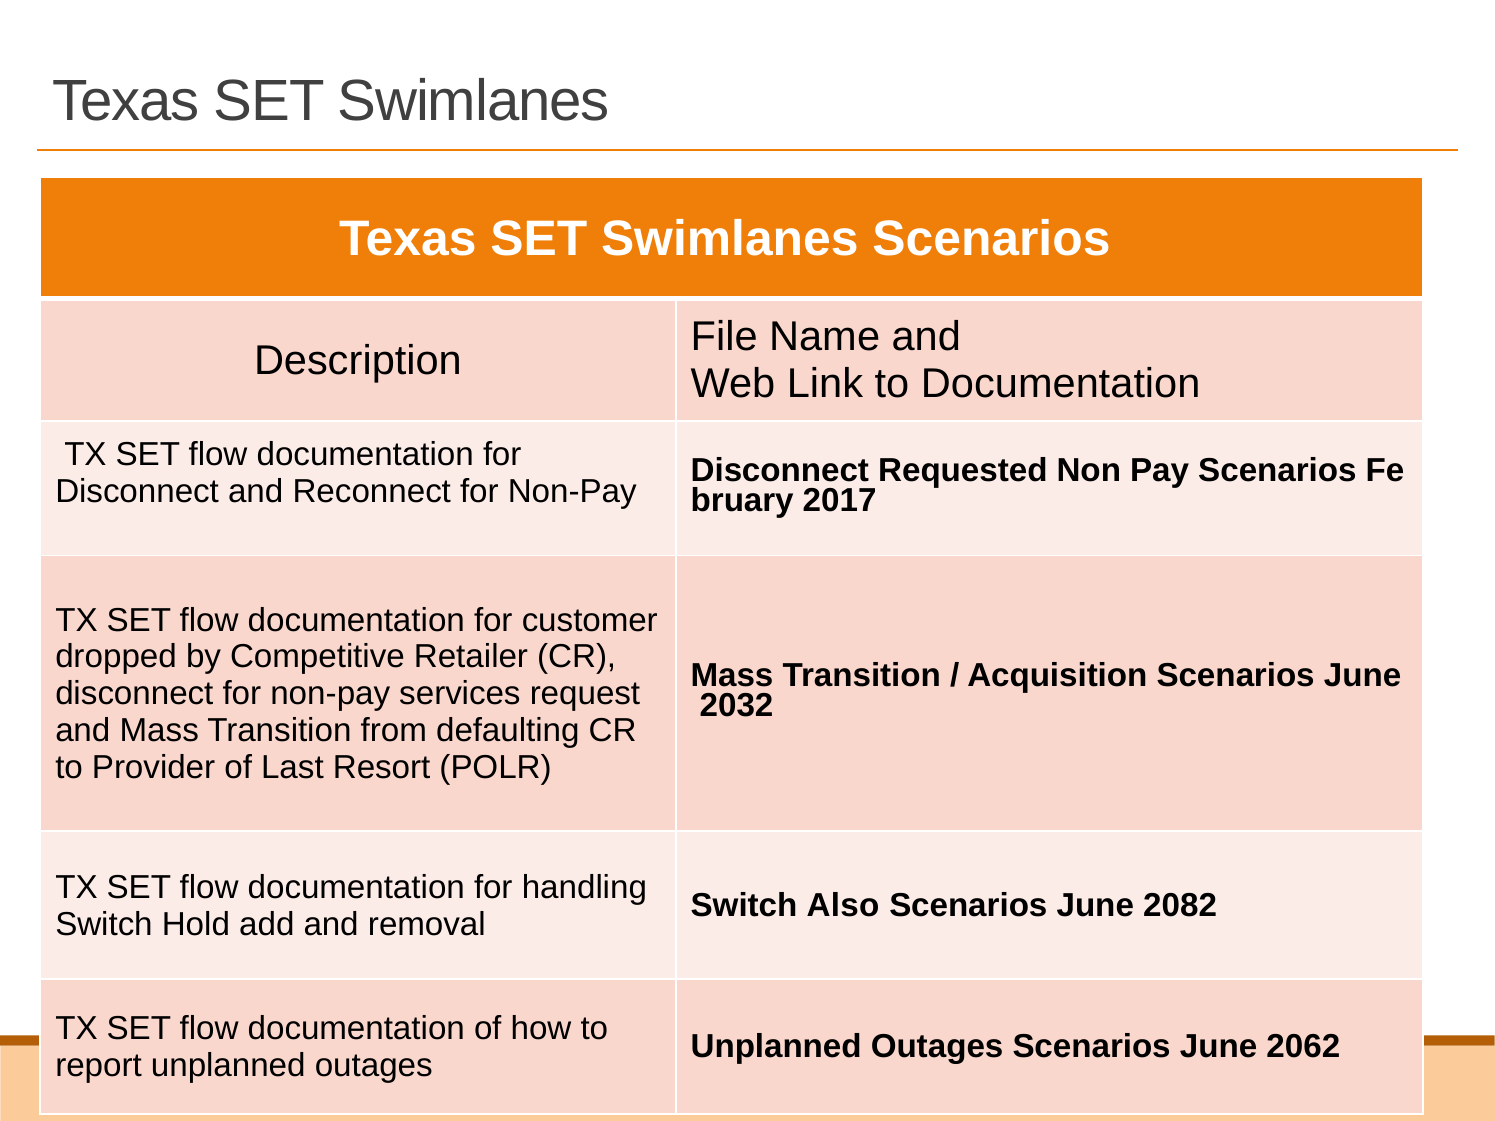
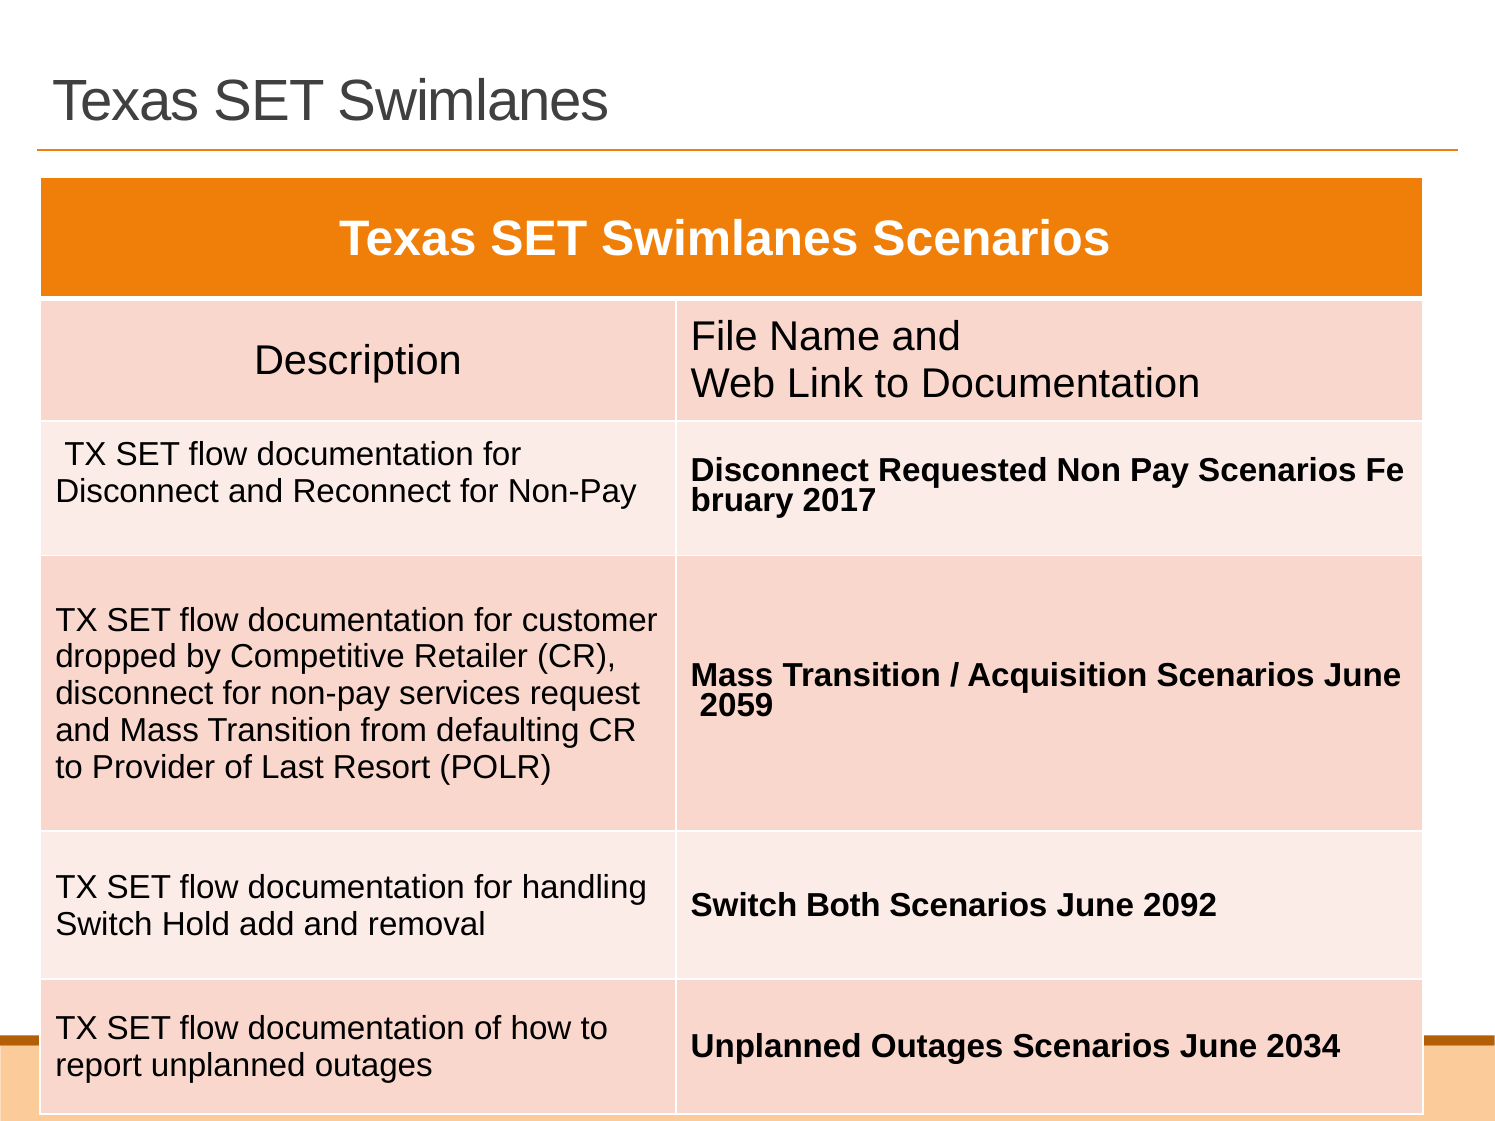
2032: 2032 -> 2059 (737, 705)
Also: Also -> Both (843, 906)
2082: 2082 -> 2092 (1180, 906)
2062: 2062 -> 2034 (1303, 1047)
